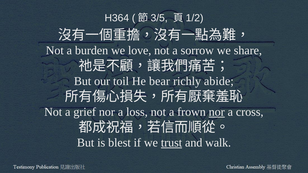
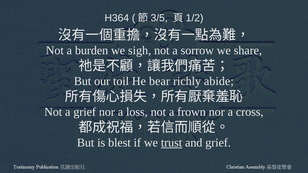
love: love -> sigh (140, 50)
nor underline: present -> none (217, 112)
and walk: walk -> grief (218, 143)
